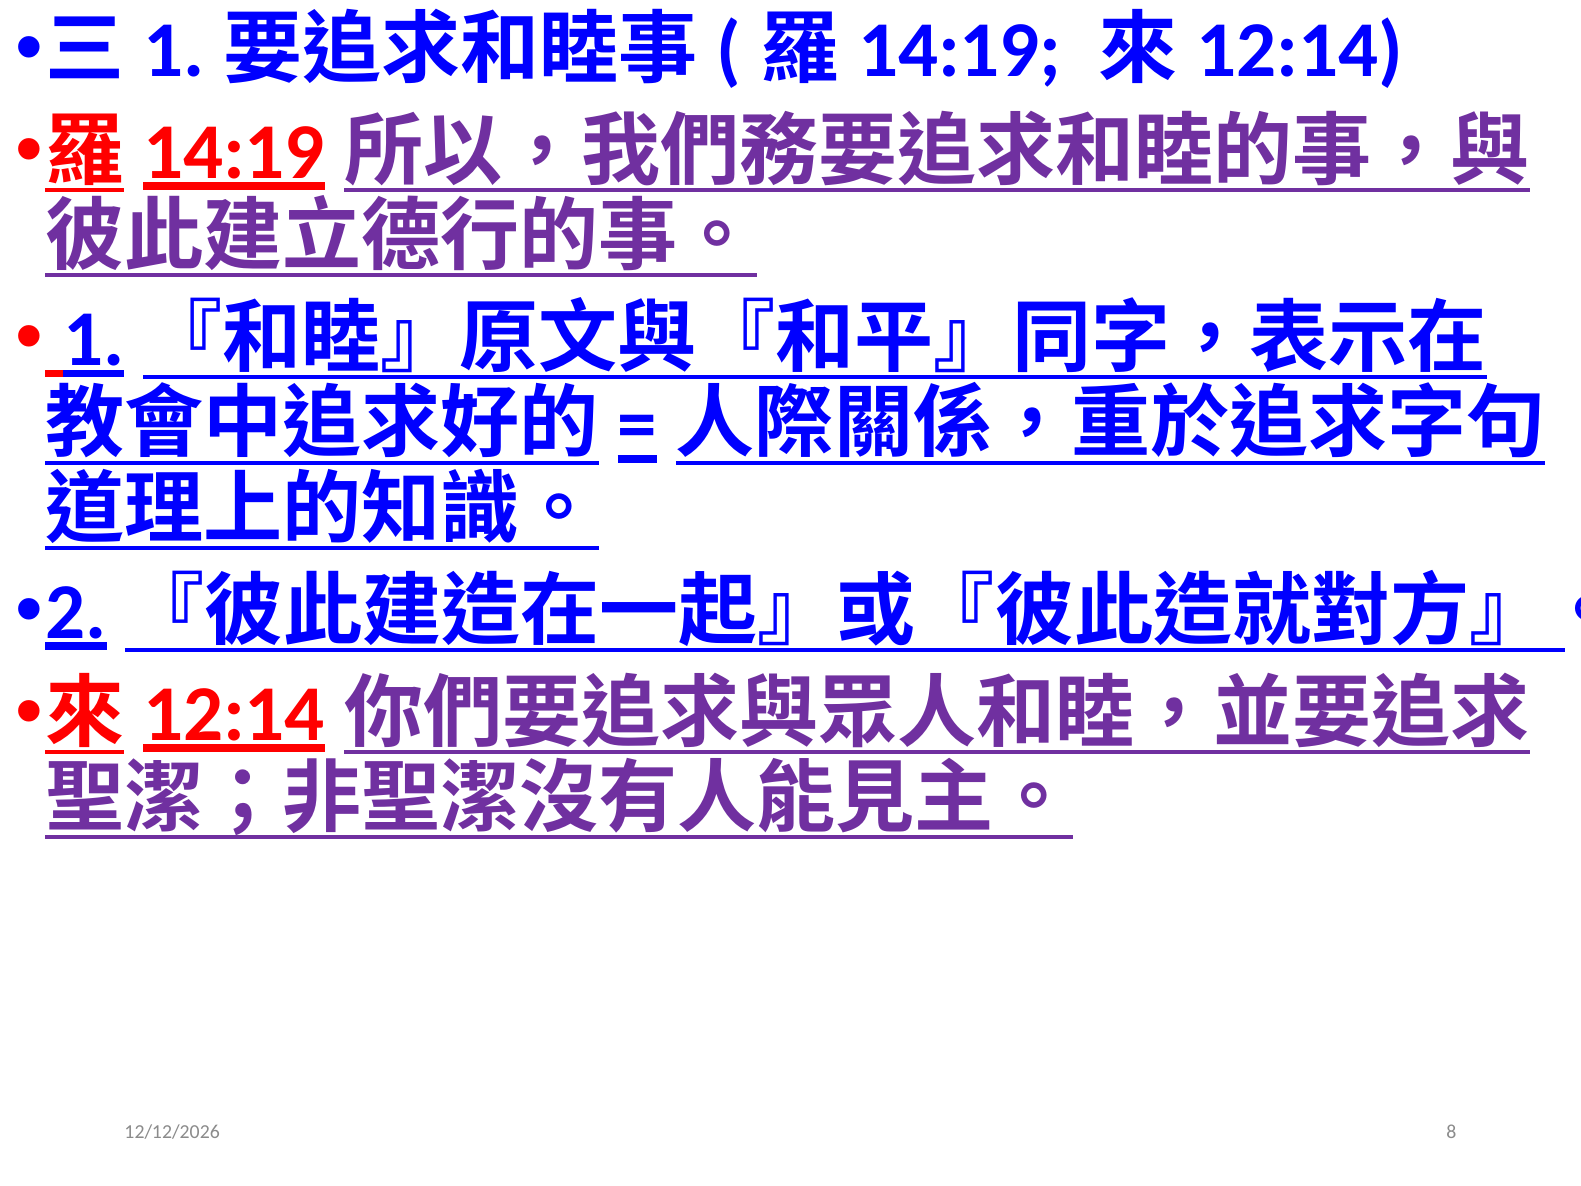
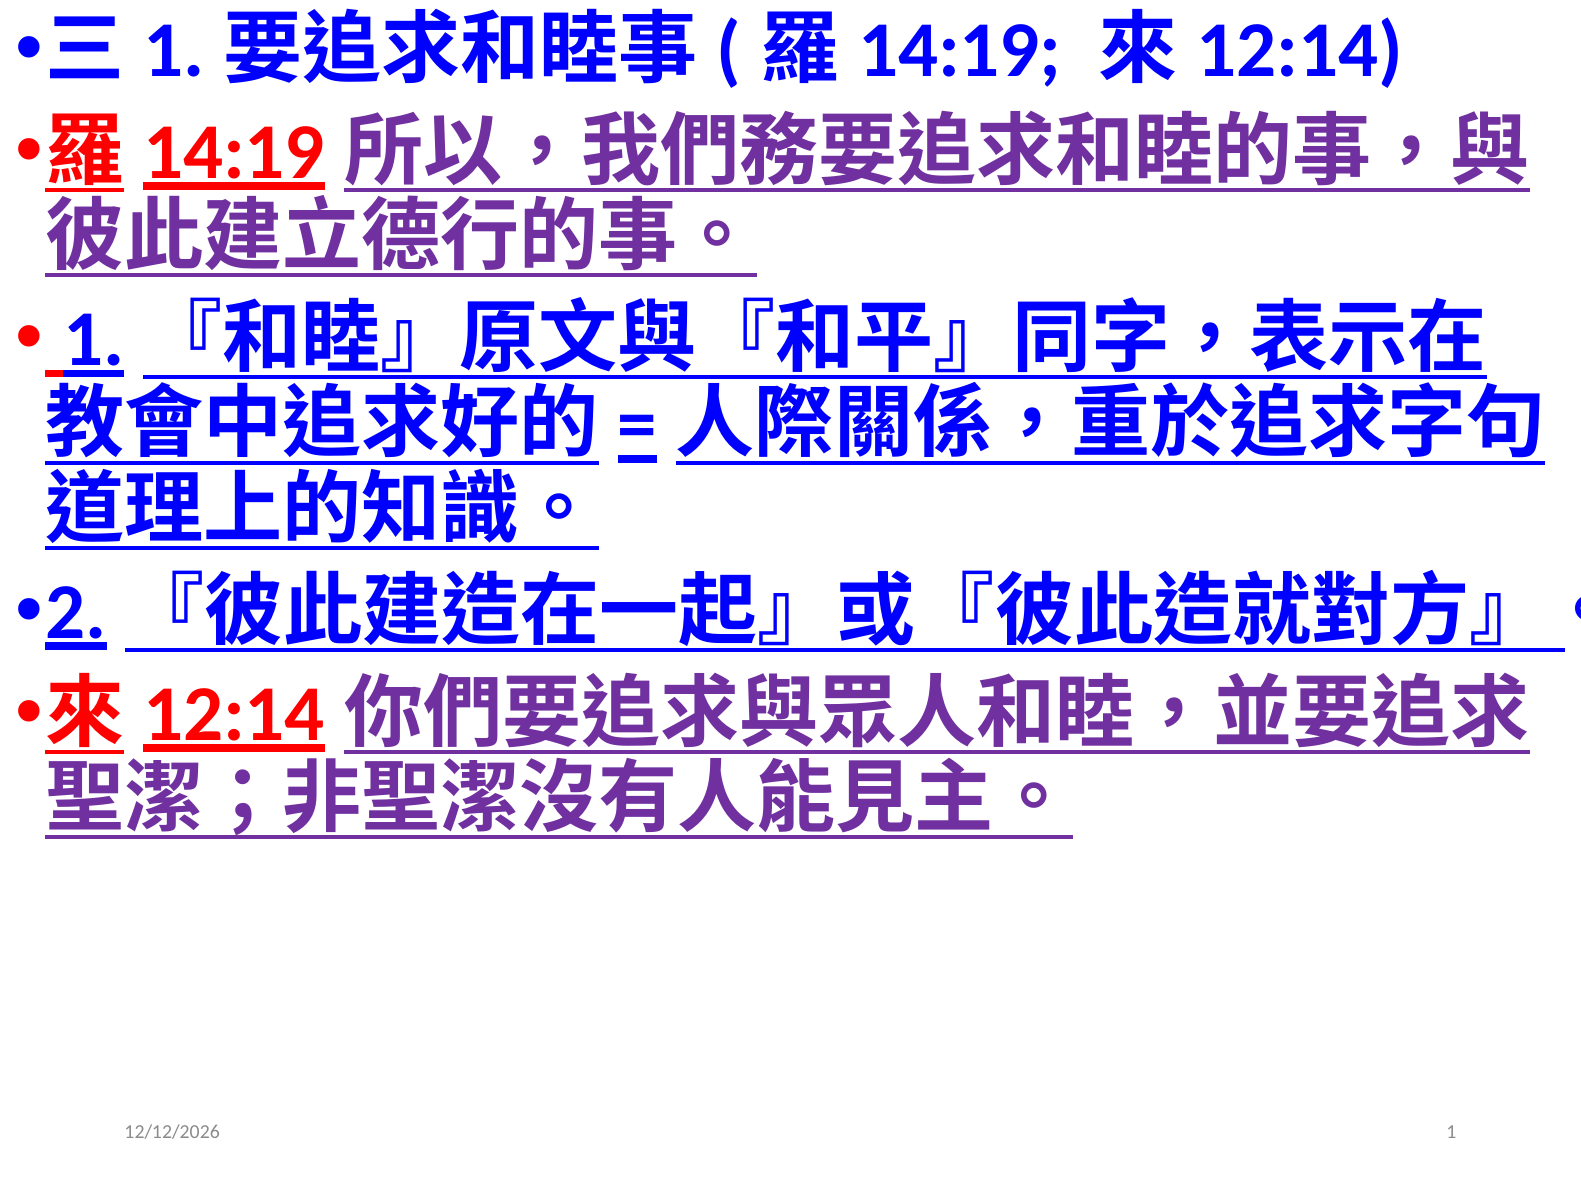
8: 8 -> 1 (1451, 1132)
